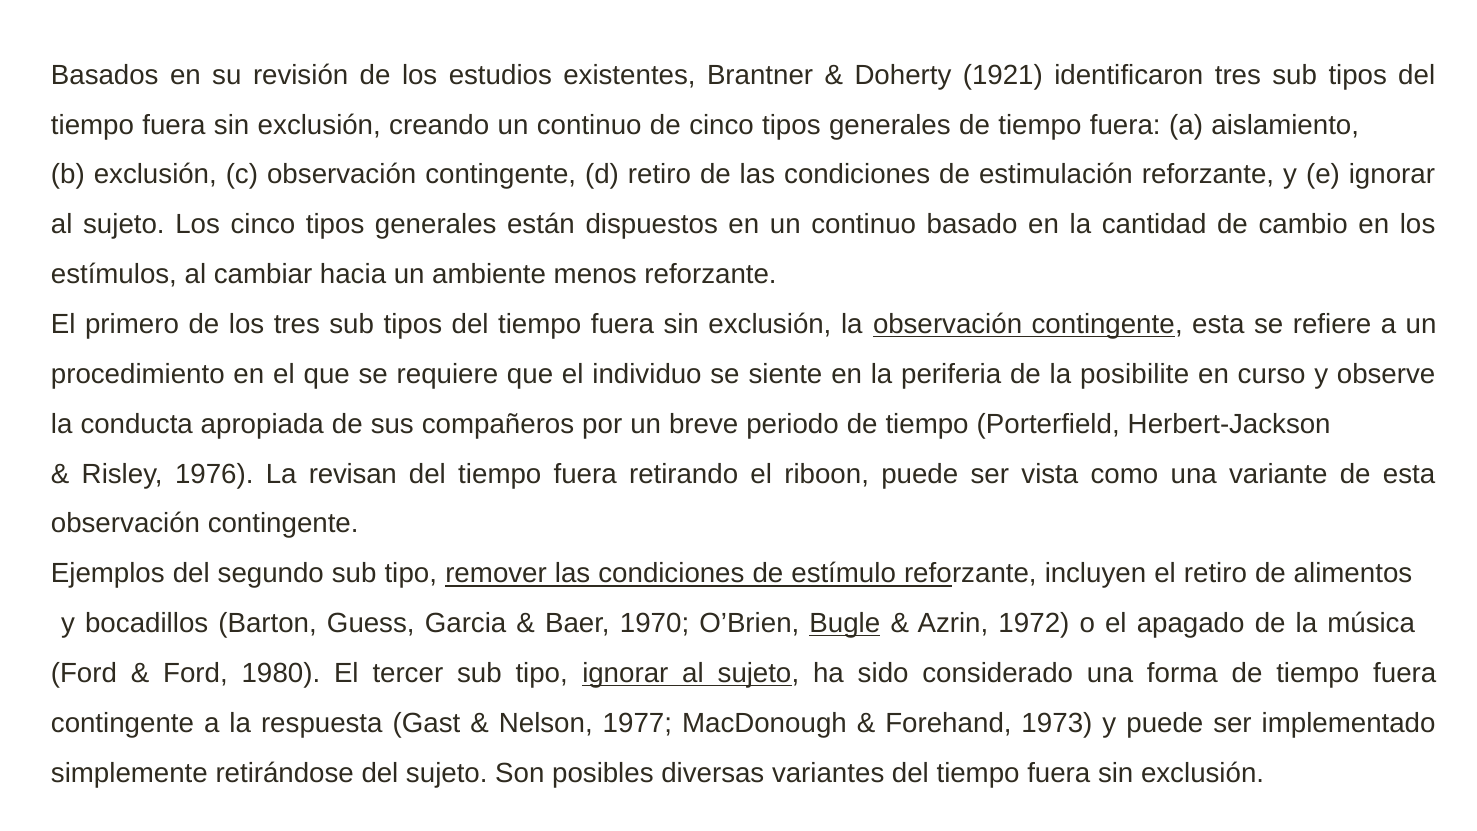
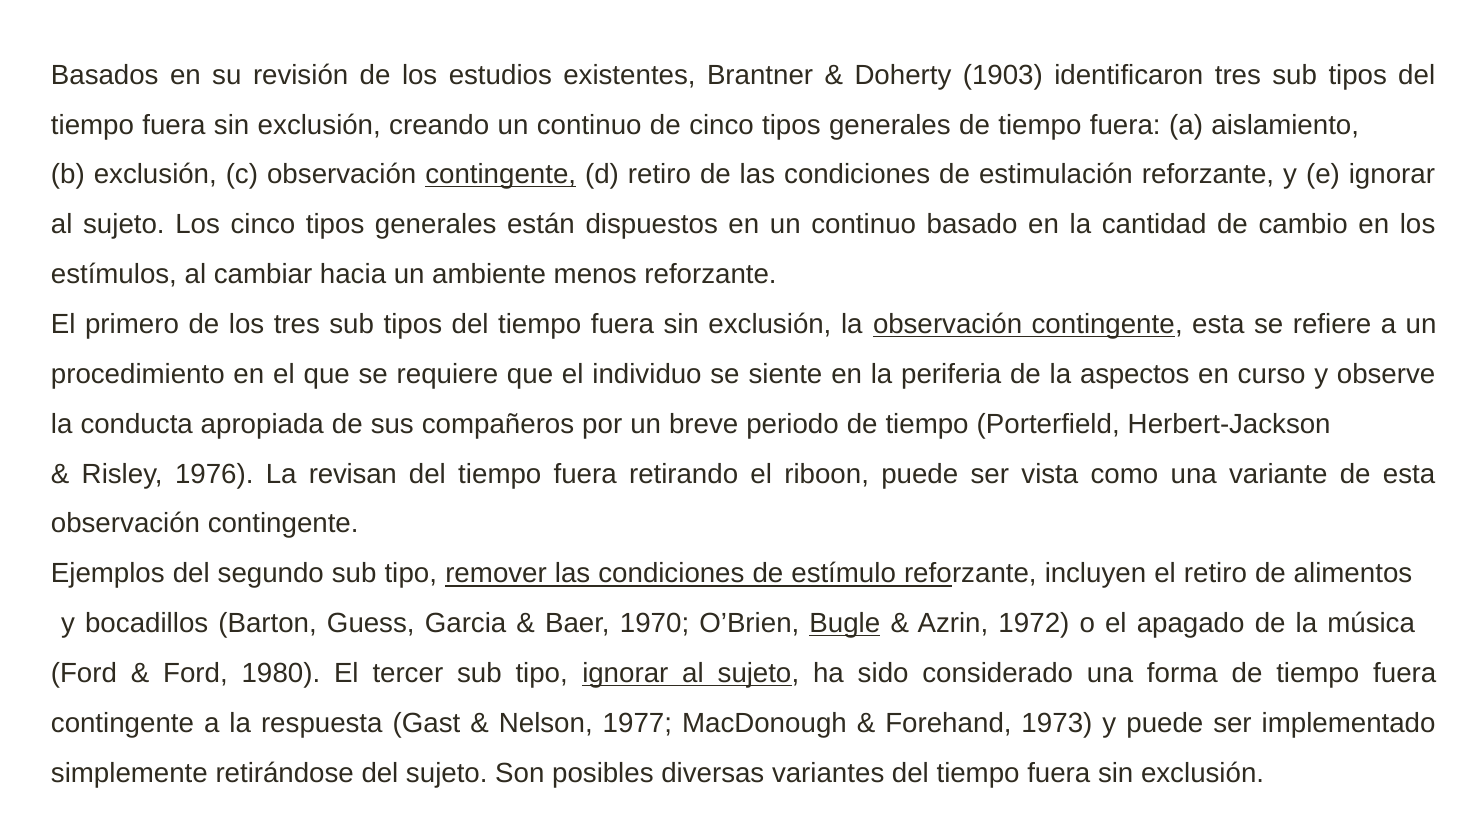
1921: 1921 -> 1903 (1003, 75)
contingente underline: none -> present (501, 175)
posibilite: posibilite -> aspectos (1135, 374)
